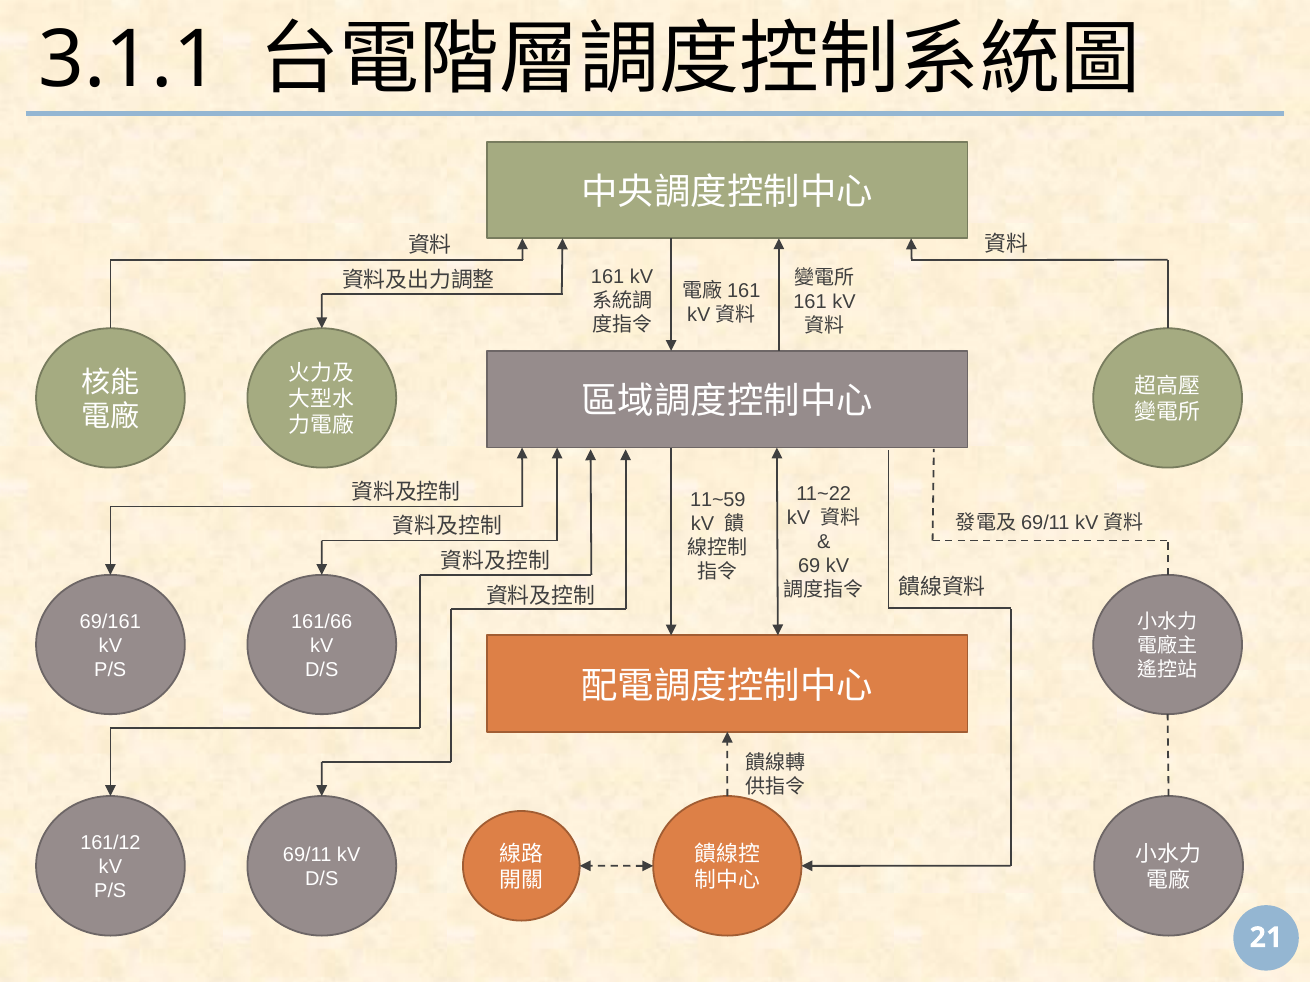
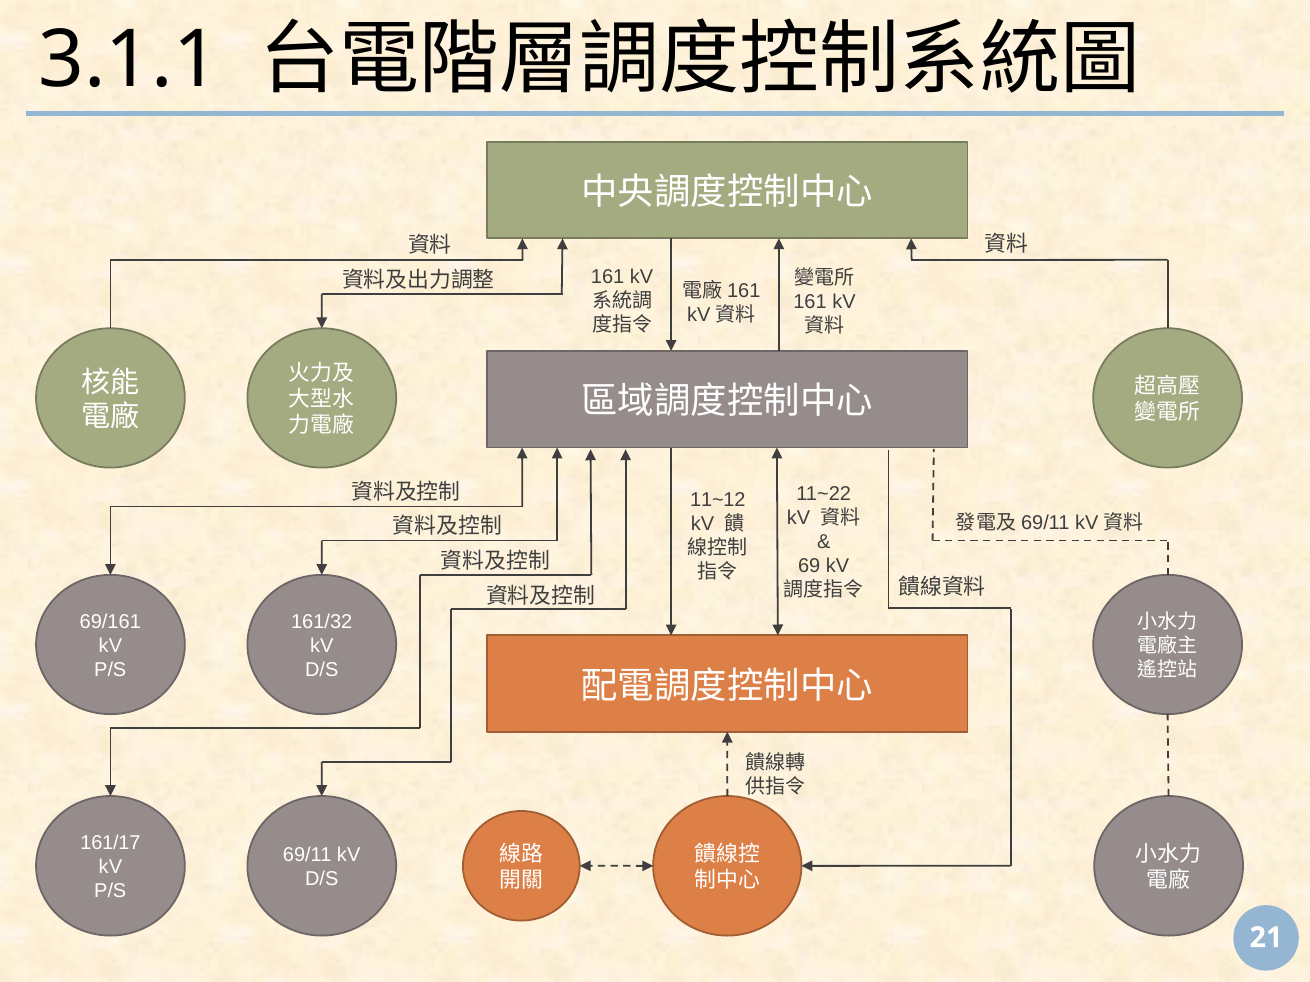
11~59: 11~59 -> 11~12 (718, 500)
161/66: 161/66 -> 161/32 (322, 622)
161/12: 161/12 -> 161/17 (110, 844)
